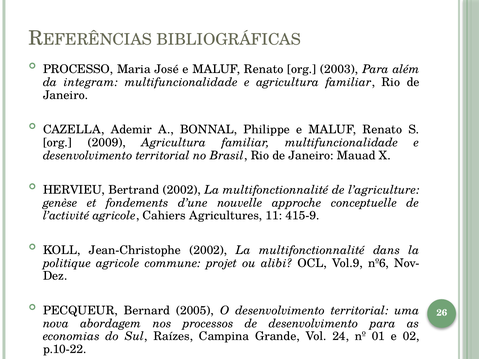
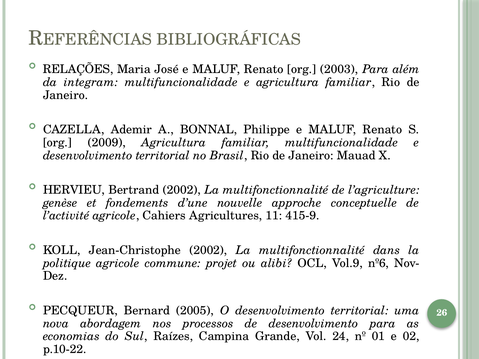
PROCESSO: PROCESSO -> RELAÇÕES (78, 69)
